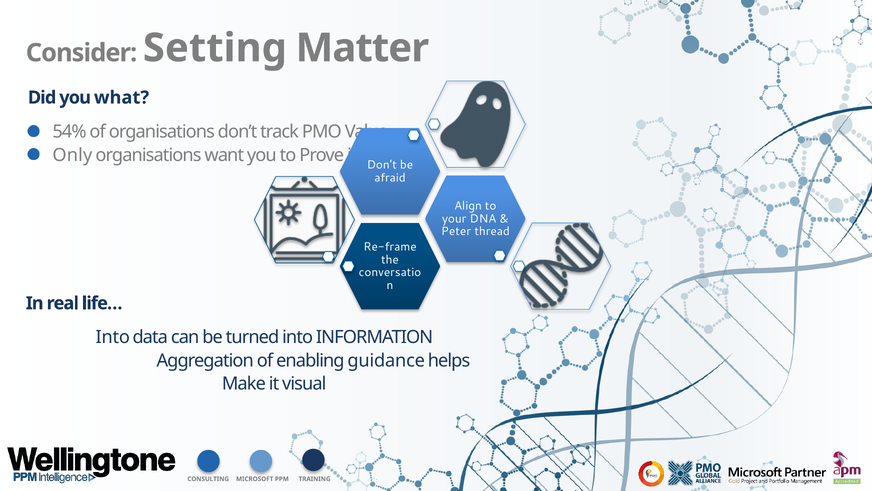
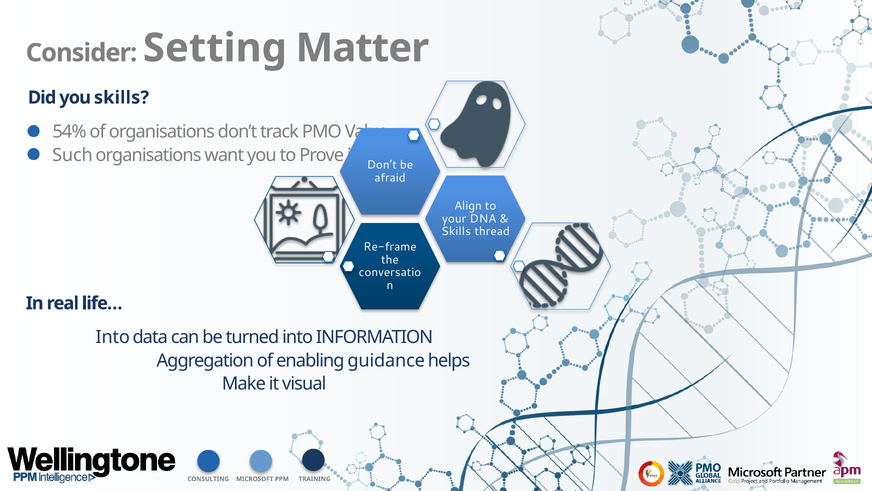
you what: what -> skills (121, 98)
Only: Only -> Such (73, 155)
Peter: Peter -> Skills (456, 231)
